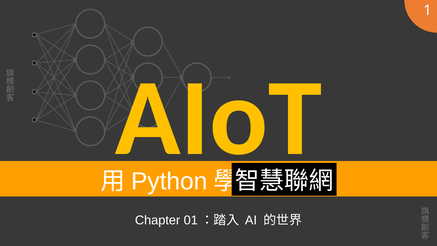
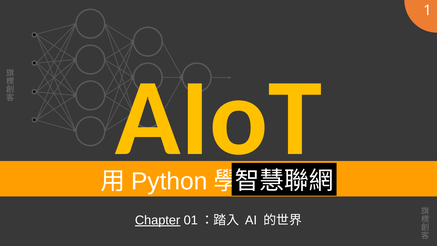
Chapter underline: none -> present (158, 220)
